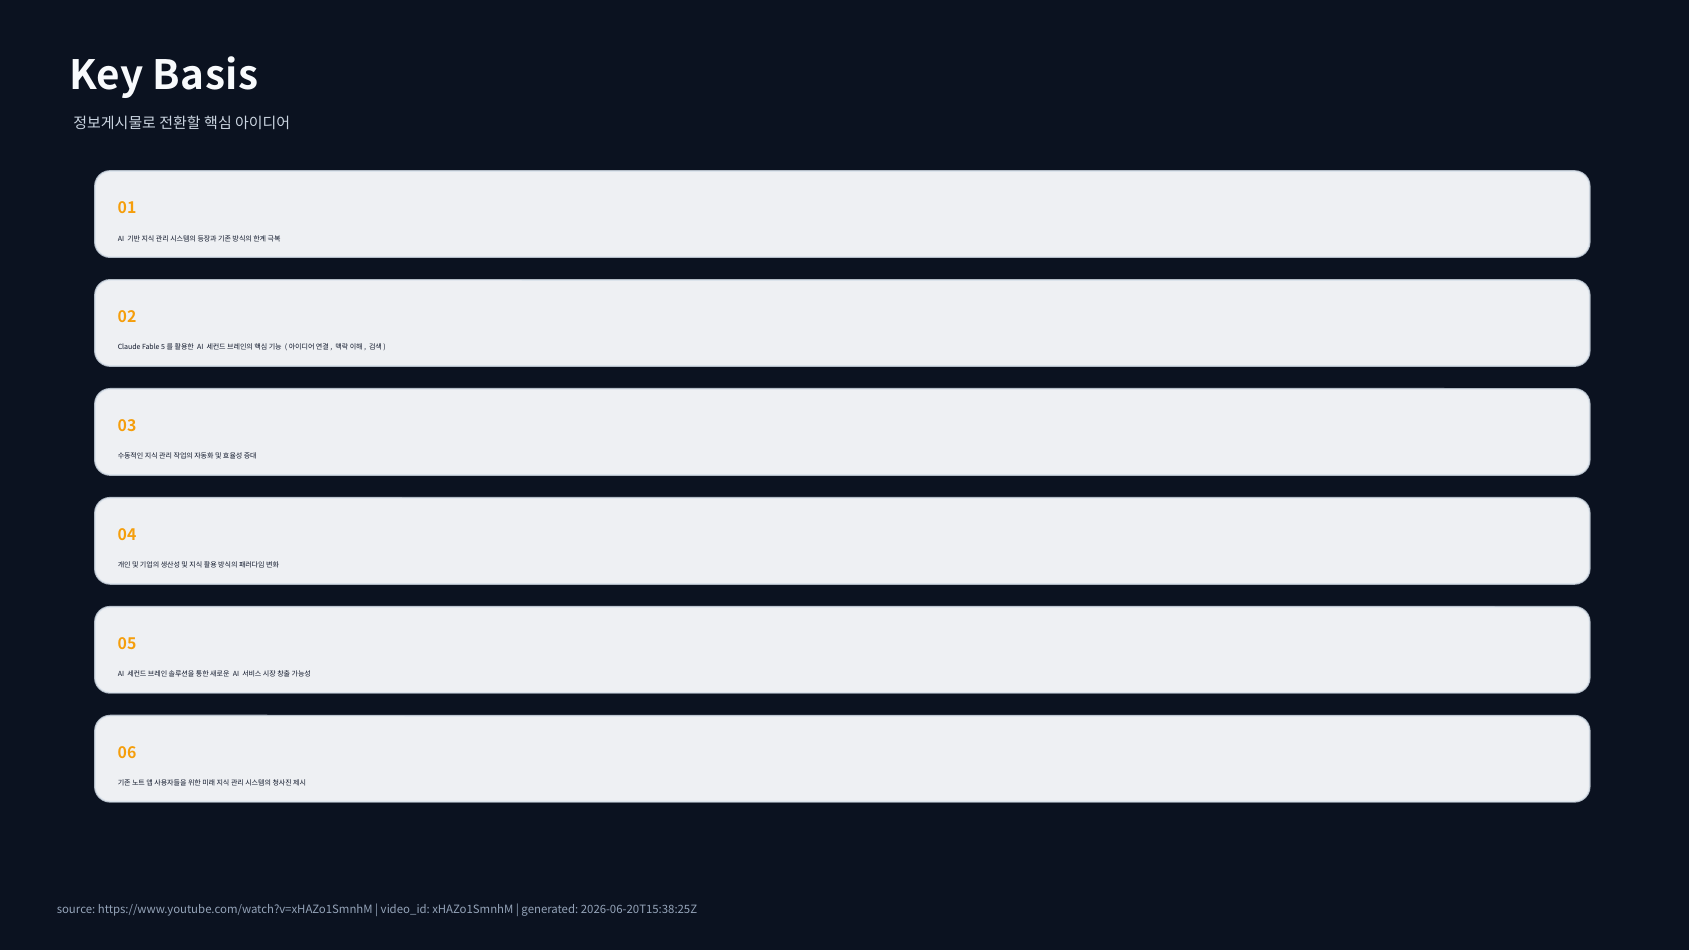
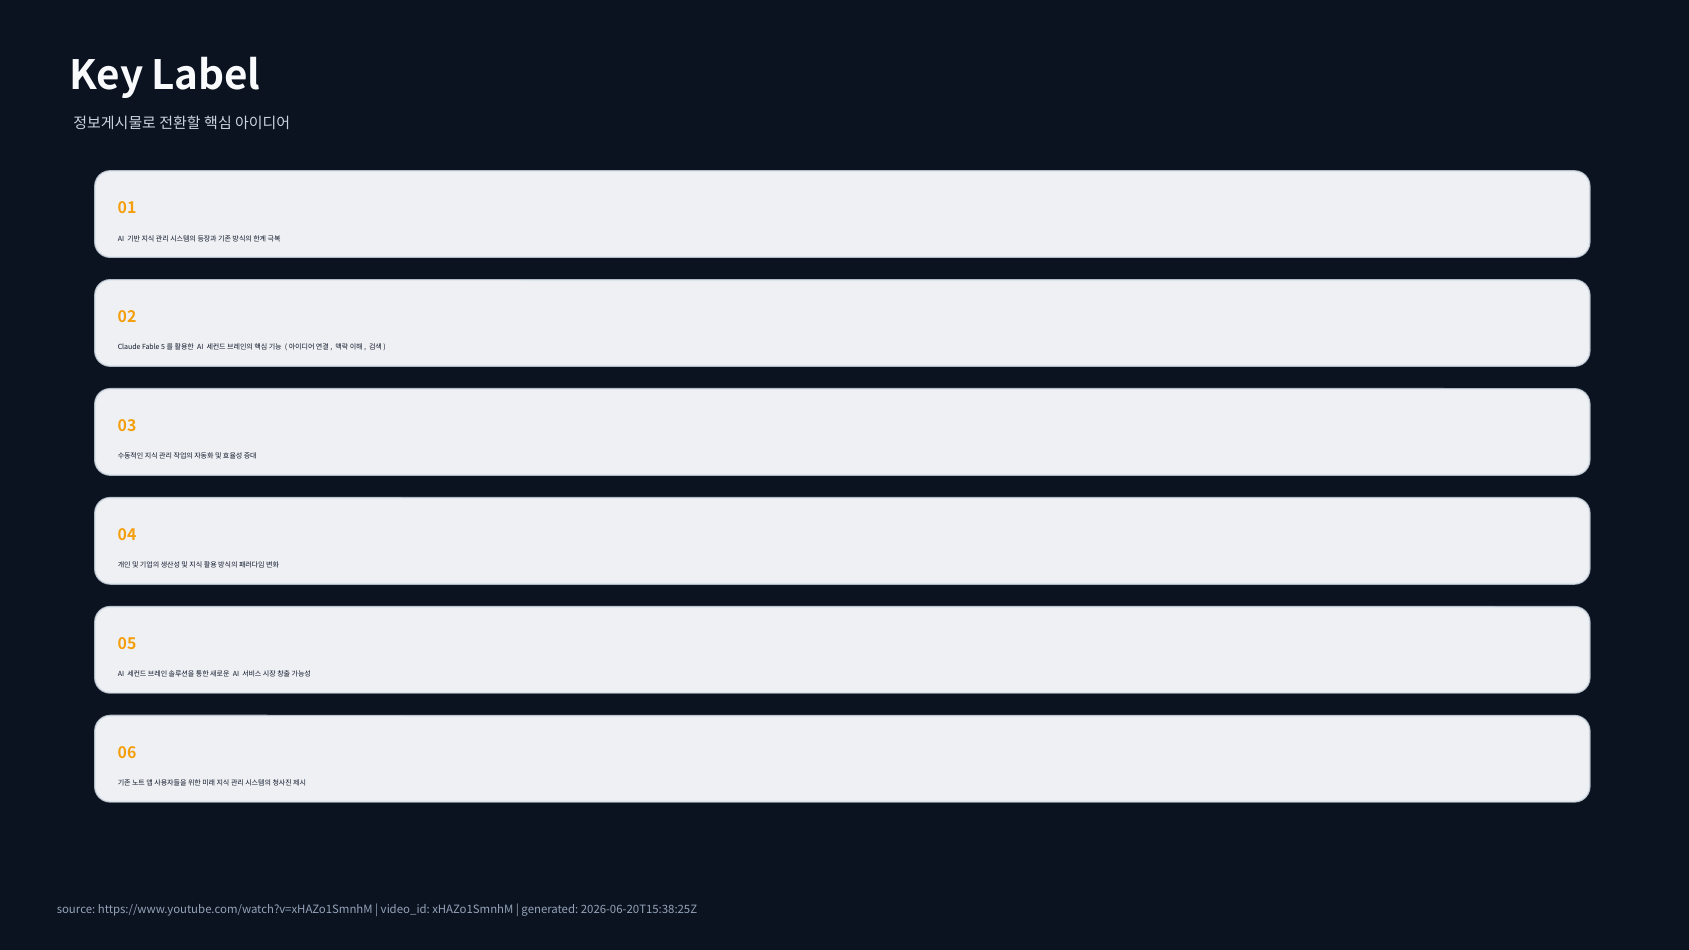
Basis: Basis -> Label (206, 76)
